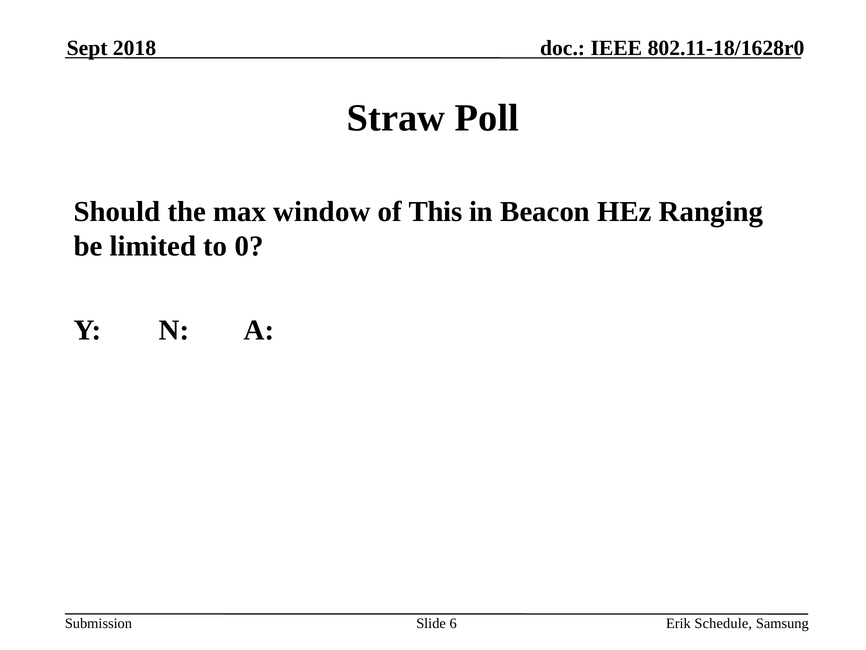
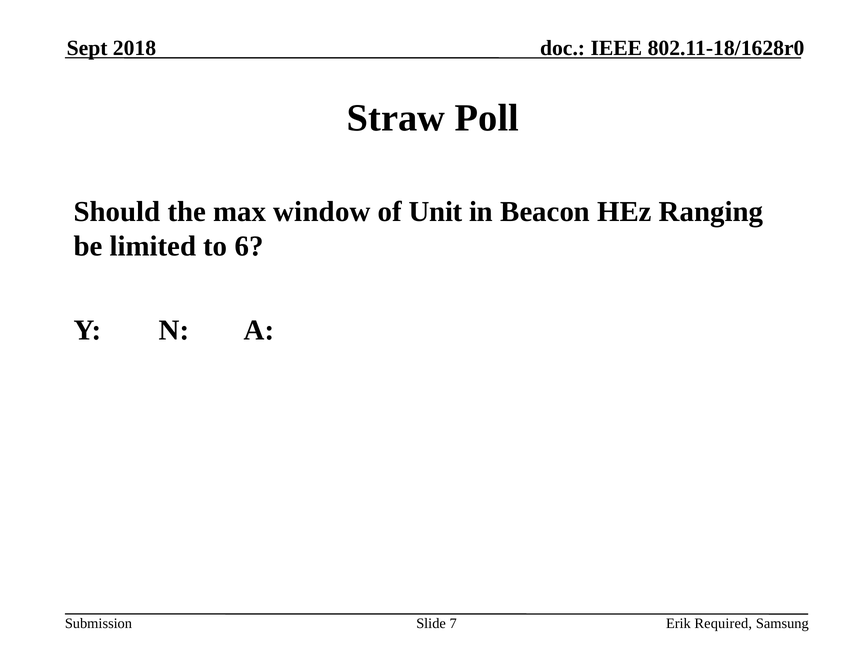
This: This -> Unit (436, 211)
0: 0 -> 6 (249, 246)
6: 6 -> 7 (453, 623)
Schedule: Schedule -> Required (723, 623)
